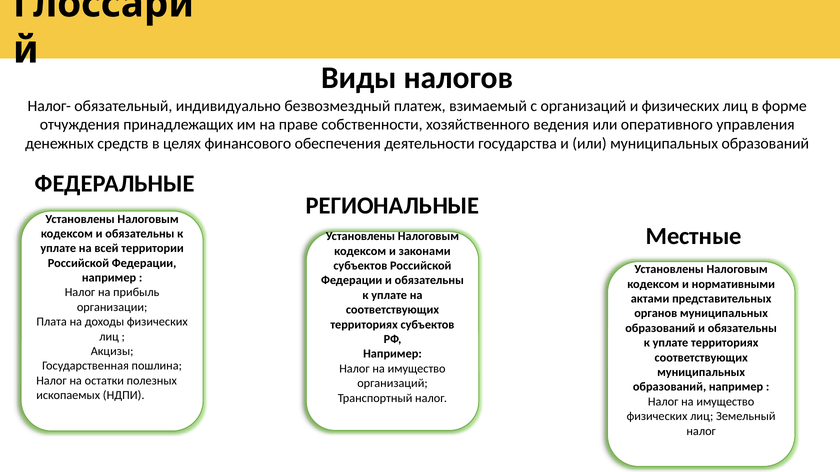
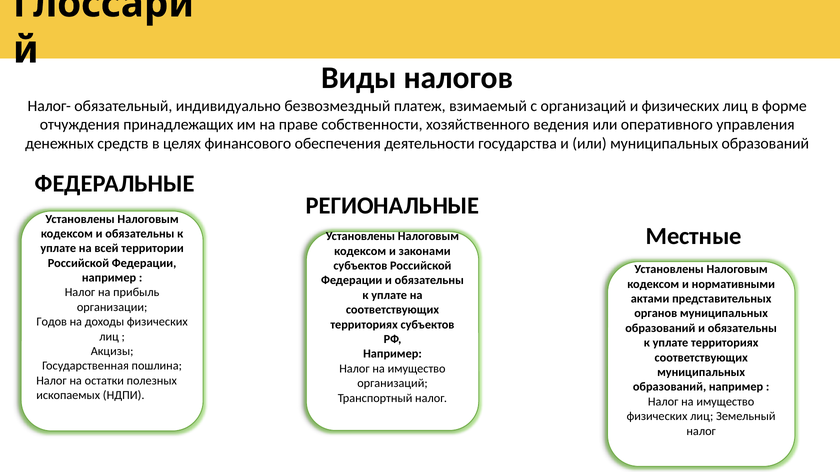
Плата: Плата -> Годов (52, 322)
